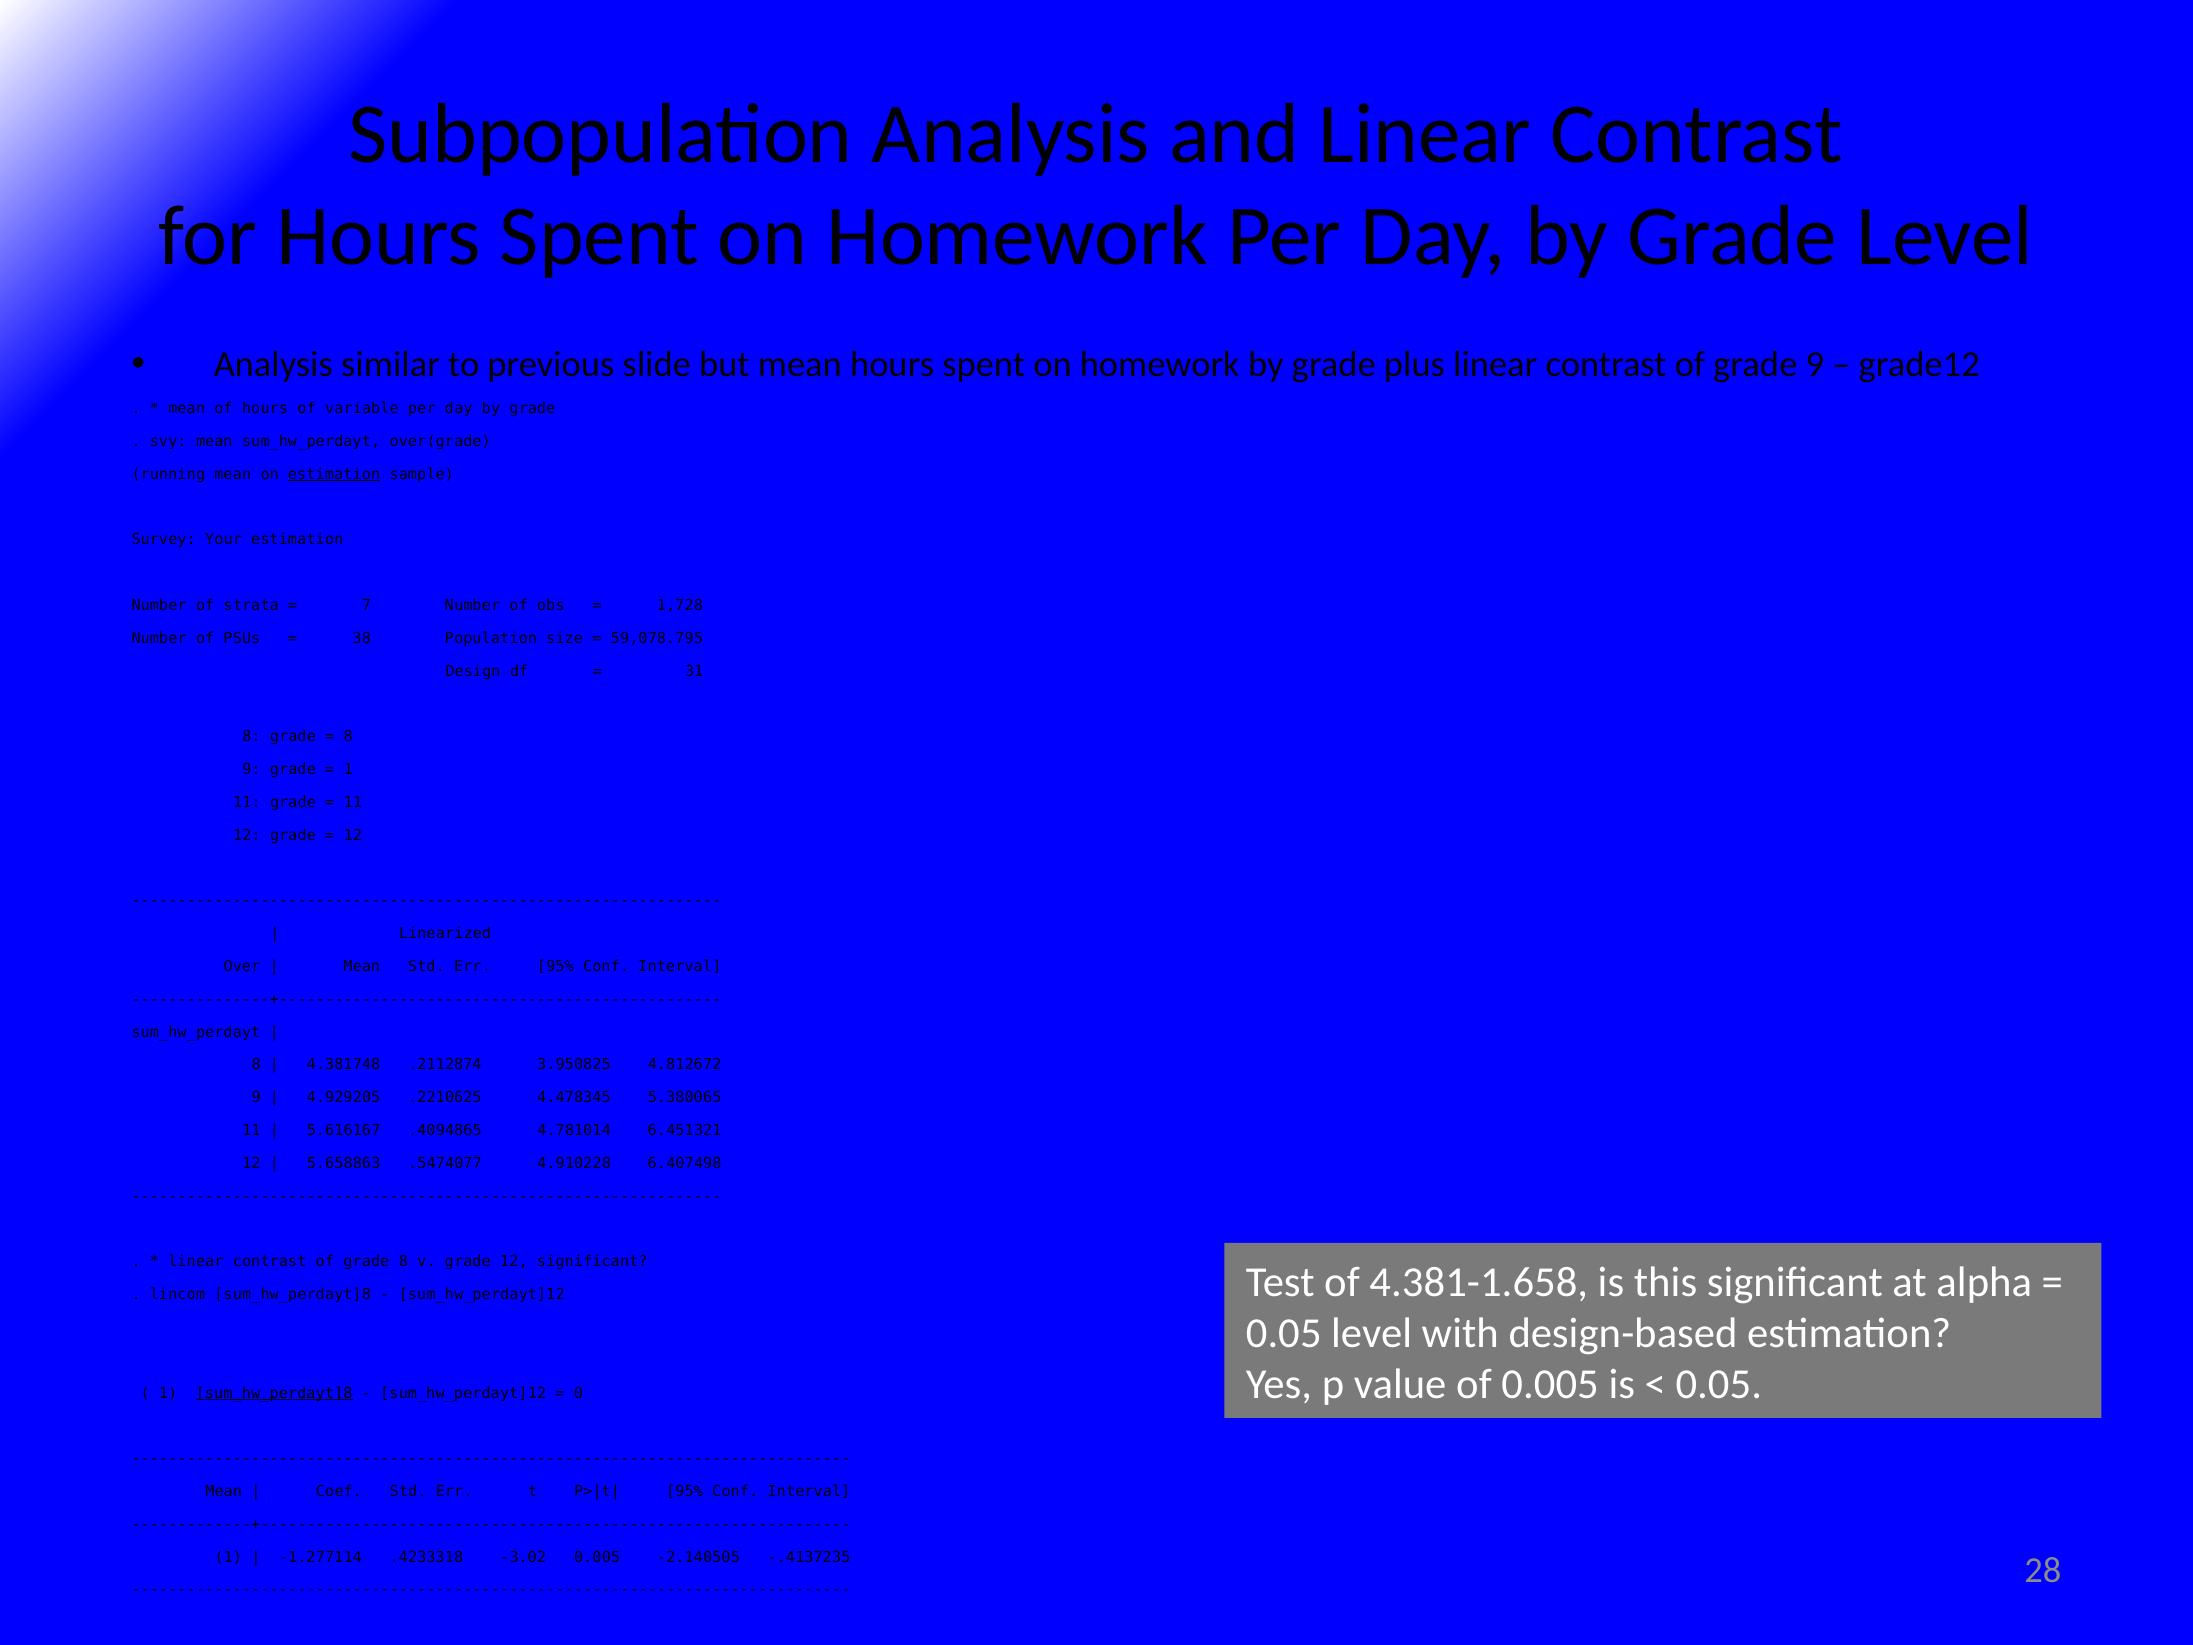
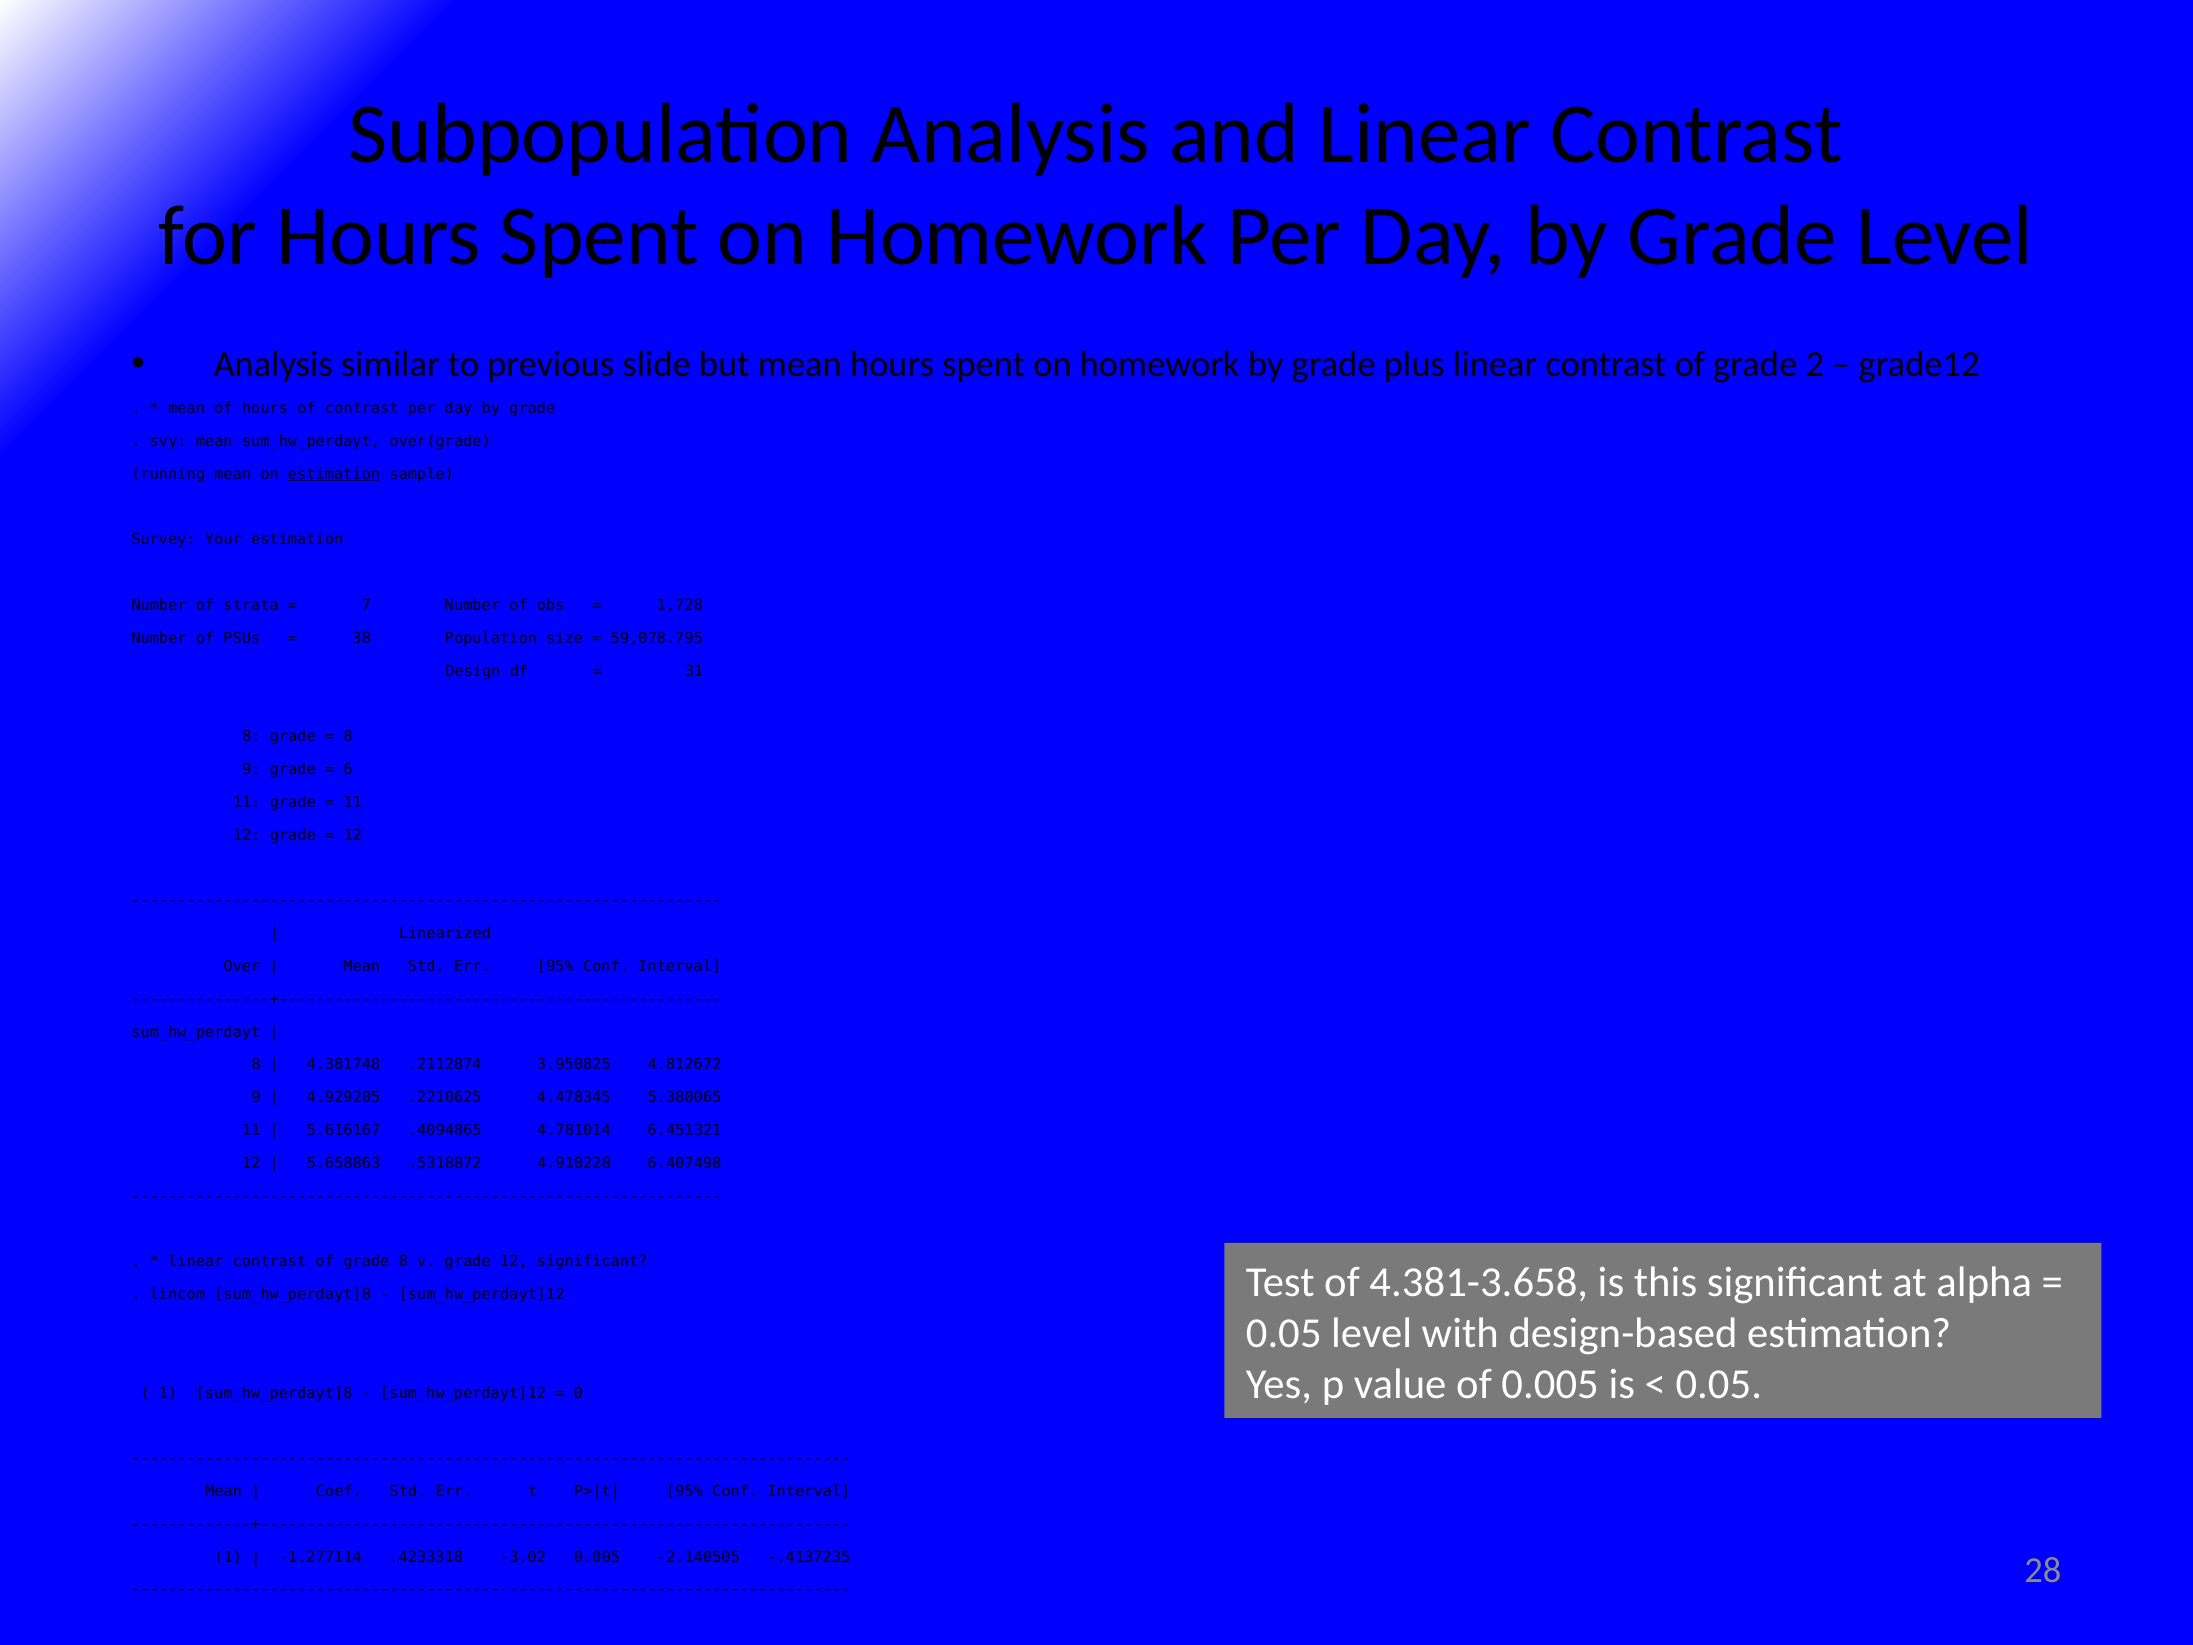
grade 9: 9 -> 2 (1815, 364)
of variable: variable -> contrast (362, 409)
1: 1 -> 6 (348, 769)
.5474077: .5474077 -> .5318872 (445, 1163)
4.381-1.658: 4.381-1.658 -> 4.381-3.658 (1479, 1282)
sum_hw_perdayt]8 underline: present -> none (274, 1393)
